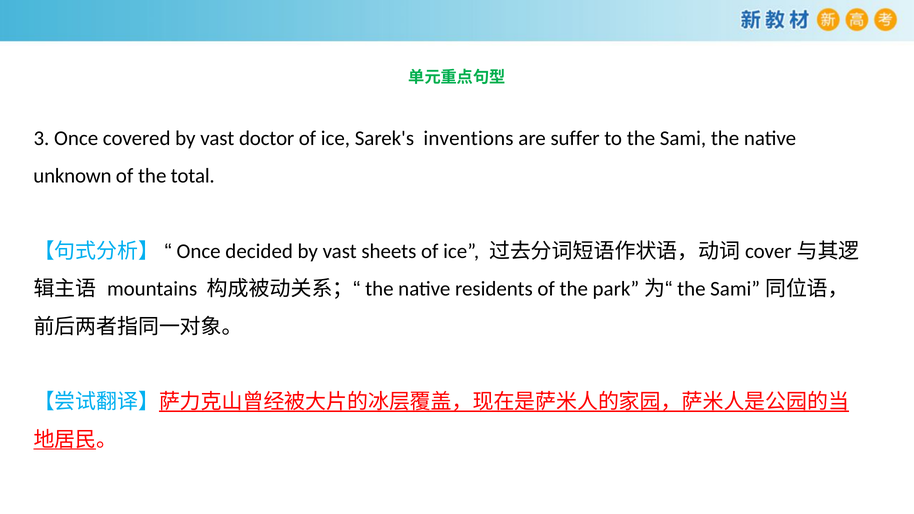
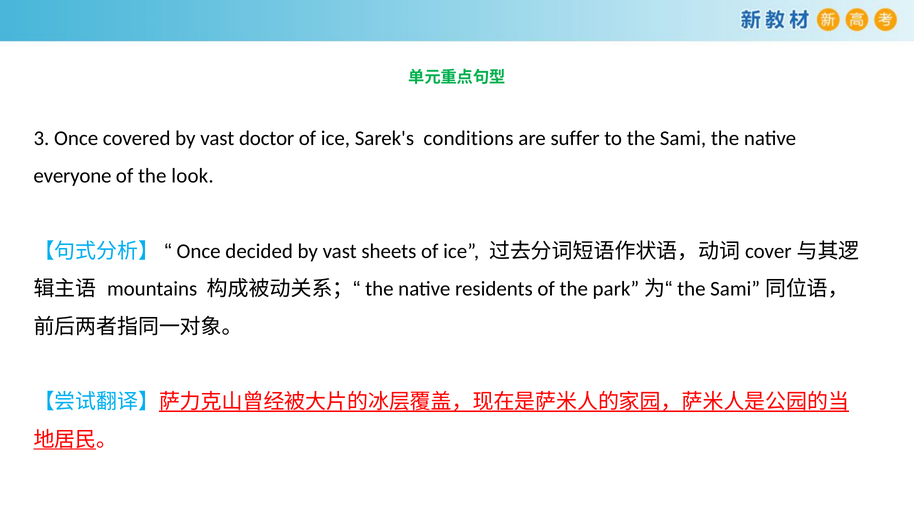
inventions: inventions -> conditions (468, 138)
unknown: unknown -> everyone (72, 176)
total: total -> look (192, 176)
